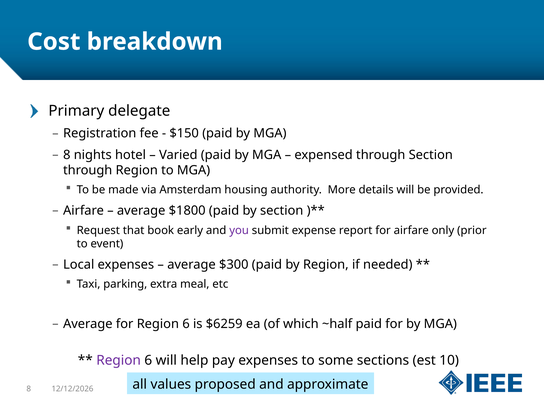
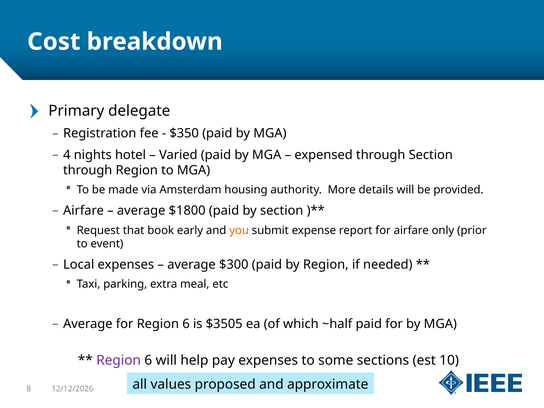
$150: $150 -> $350 (184, 133)
8: 8 -> 4 (67, 155)
you colour: purple -> orange (239, 230)
$6259: $6259 -> $3505 (224, 324)
